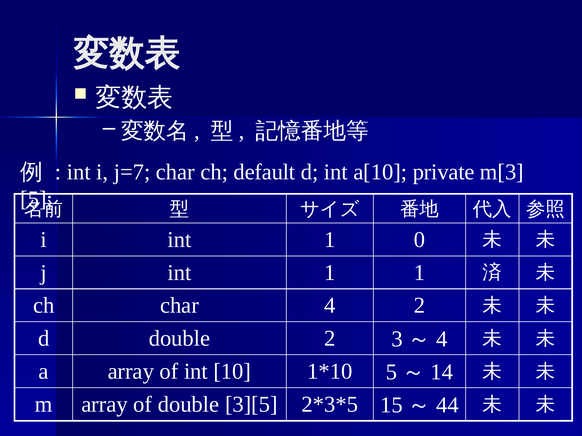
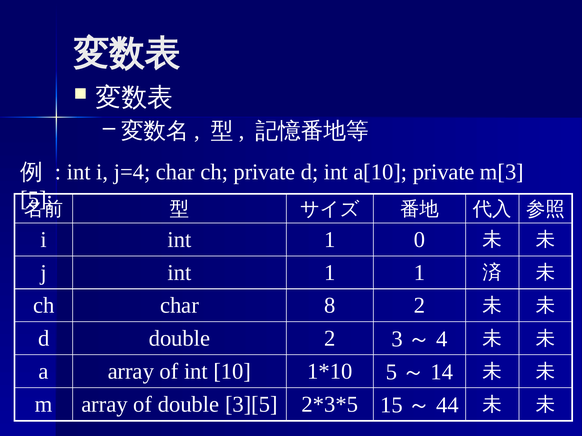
j=7: j=7 -> j=4 (132, 172)
ch default: default -> private (264, 172)
char 4: 4 -> 8 (330, 306)
